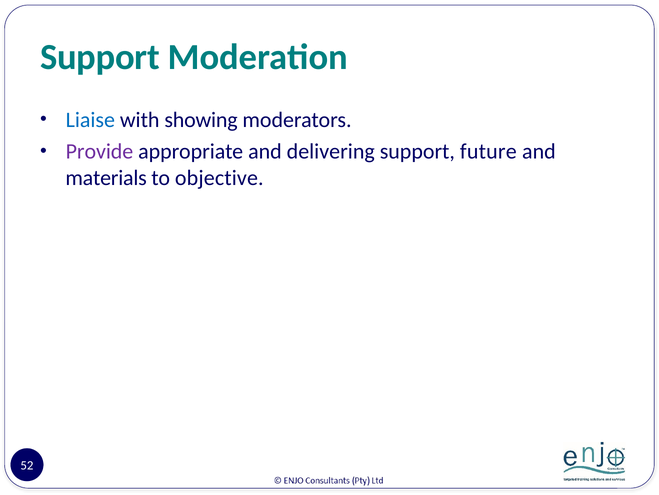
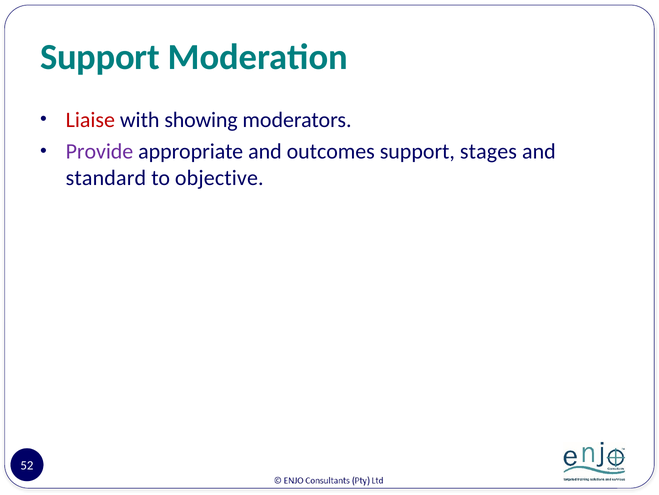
Liaise colour: blue -> red (90, 120)
delivering: delivering -> outcomes (331, 152)
future: future -> stages (488, 152)
materials: materials -> standard (106, 178)
